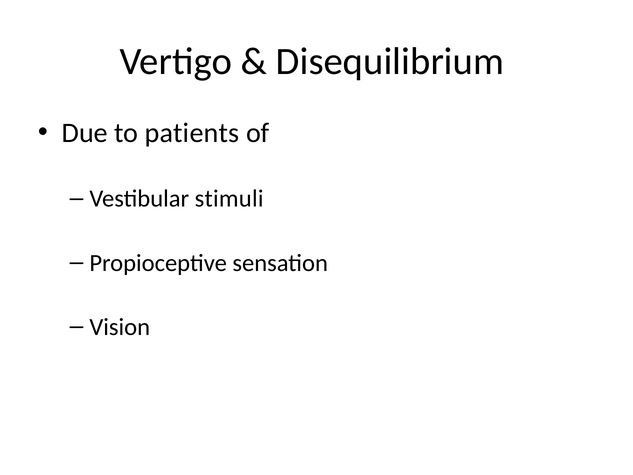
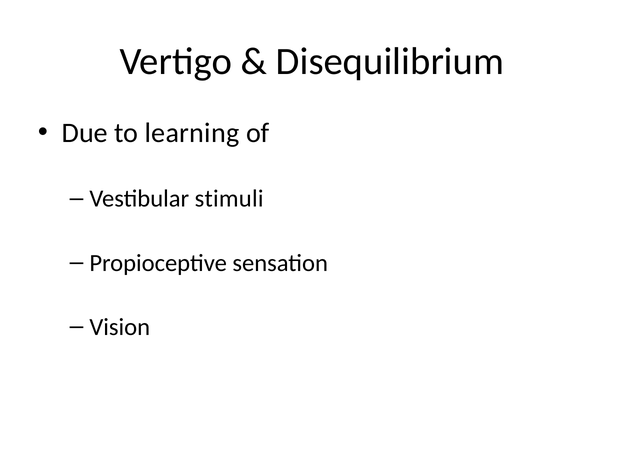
patients: patients -> learning (192, 133)
